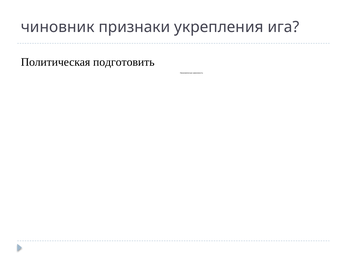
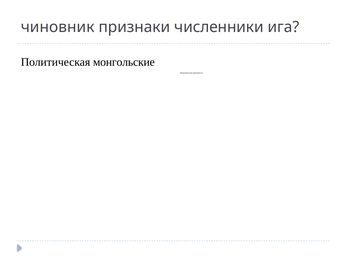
укрепления: укрепления -> численники (219, 27)
подготовить: подготовить -> монгольские (124, 62)
